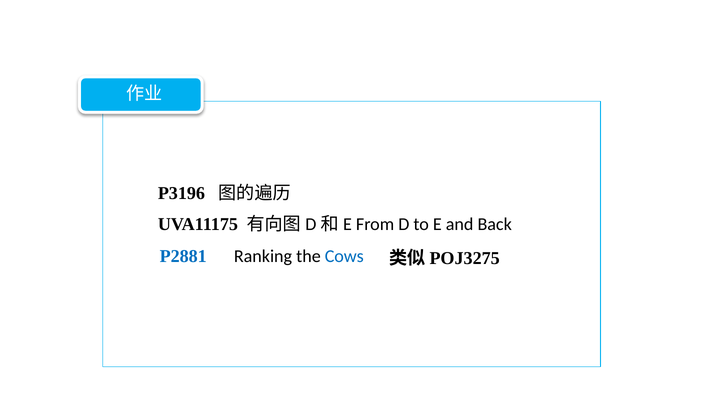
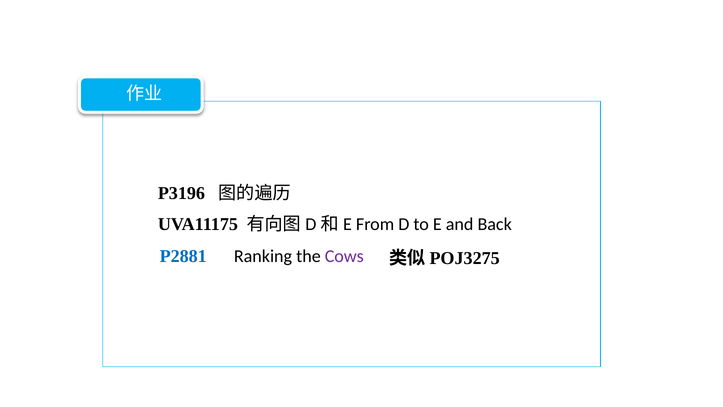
Cows colour: blue -> purple (344, 256)
